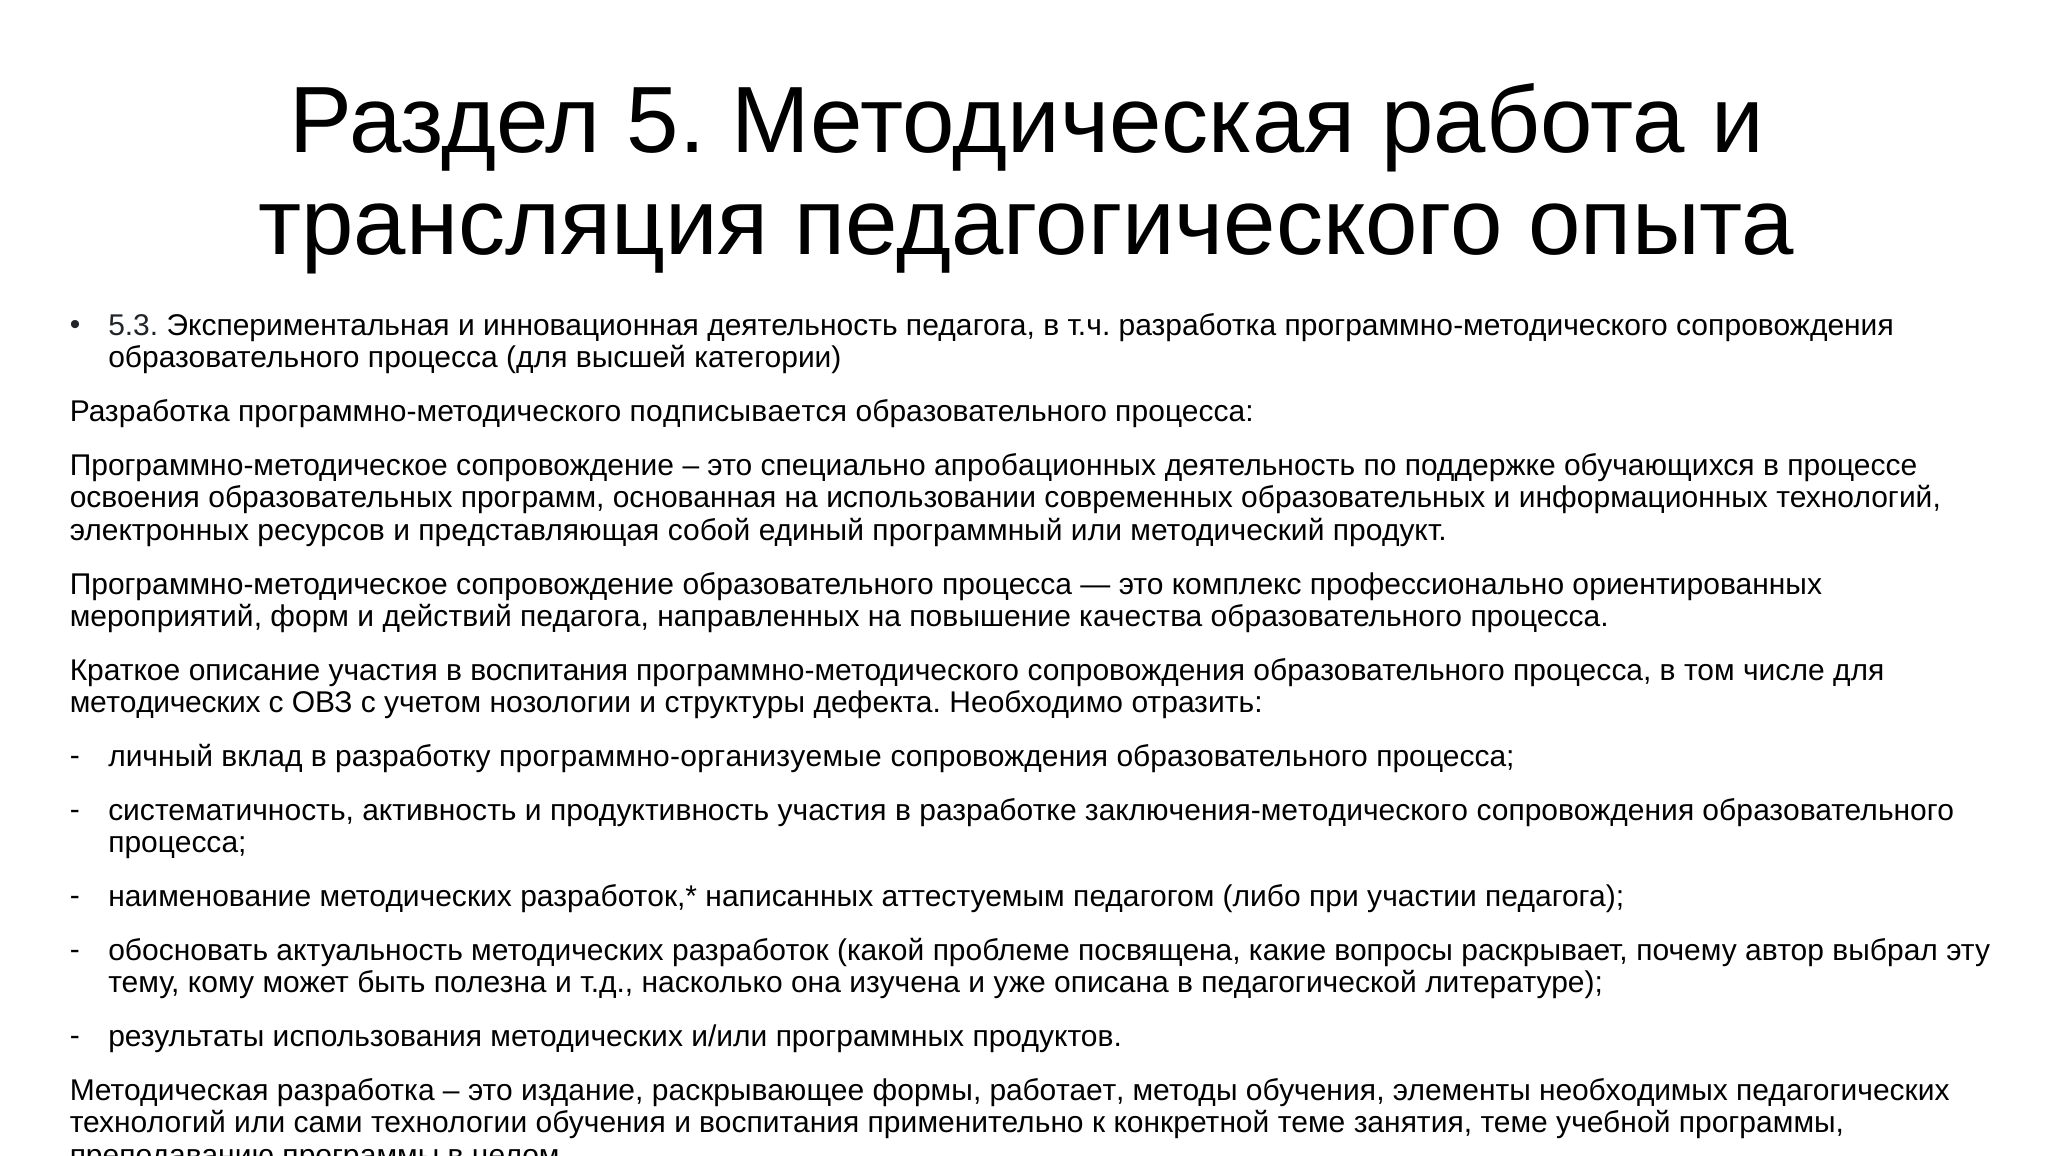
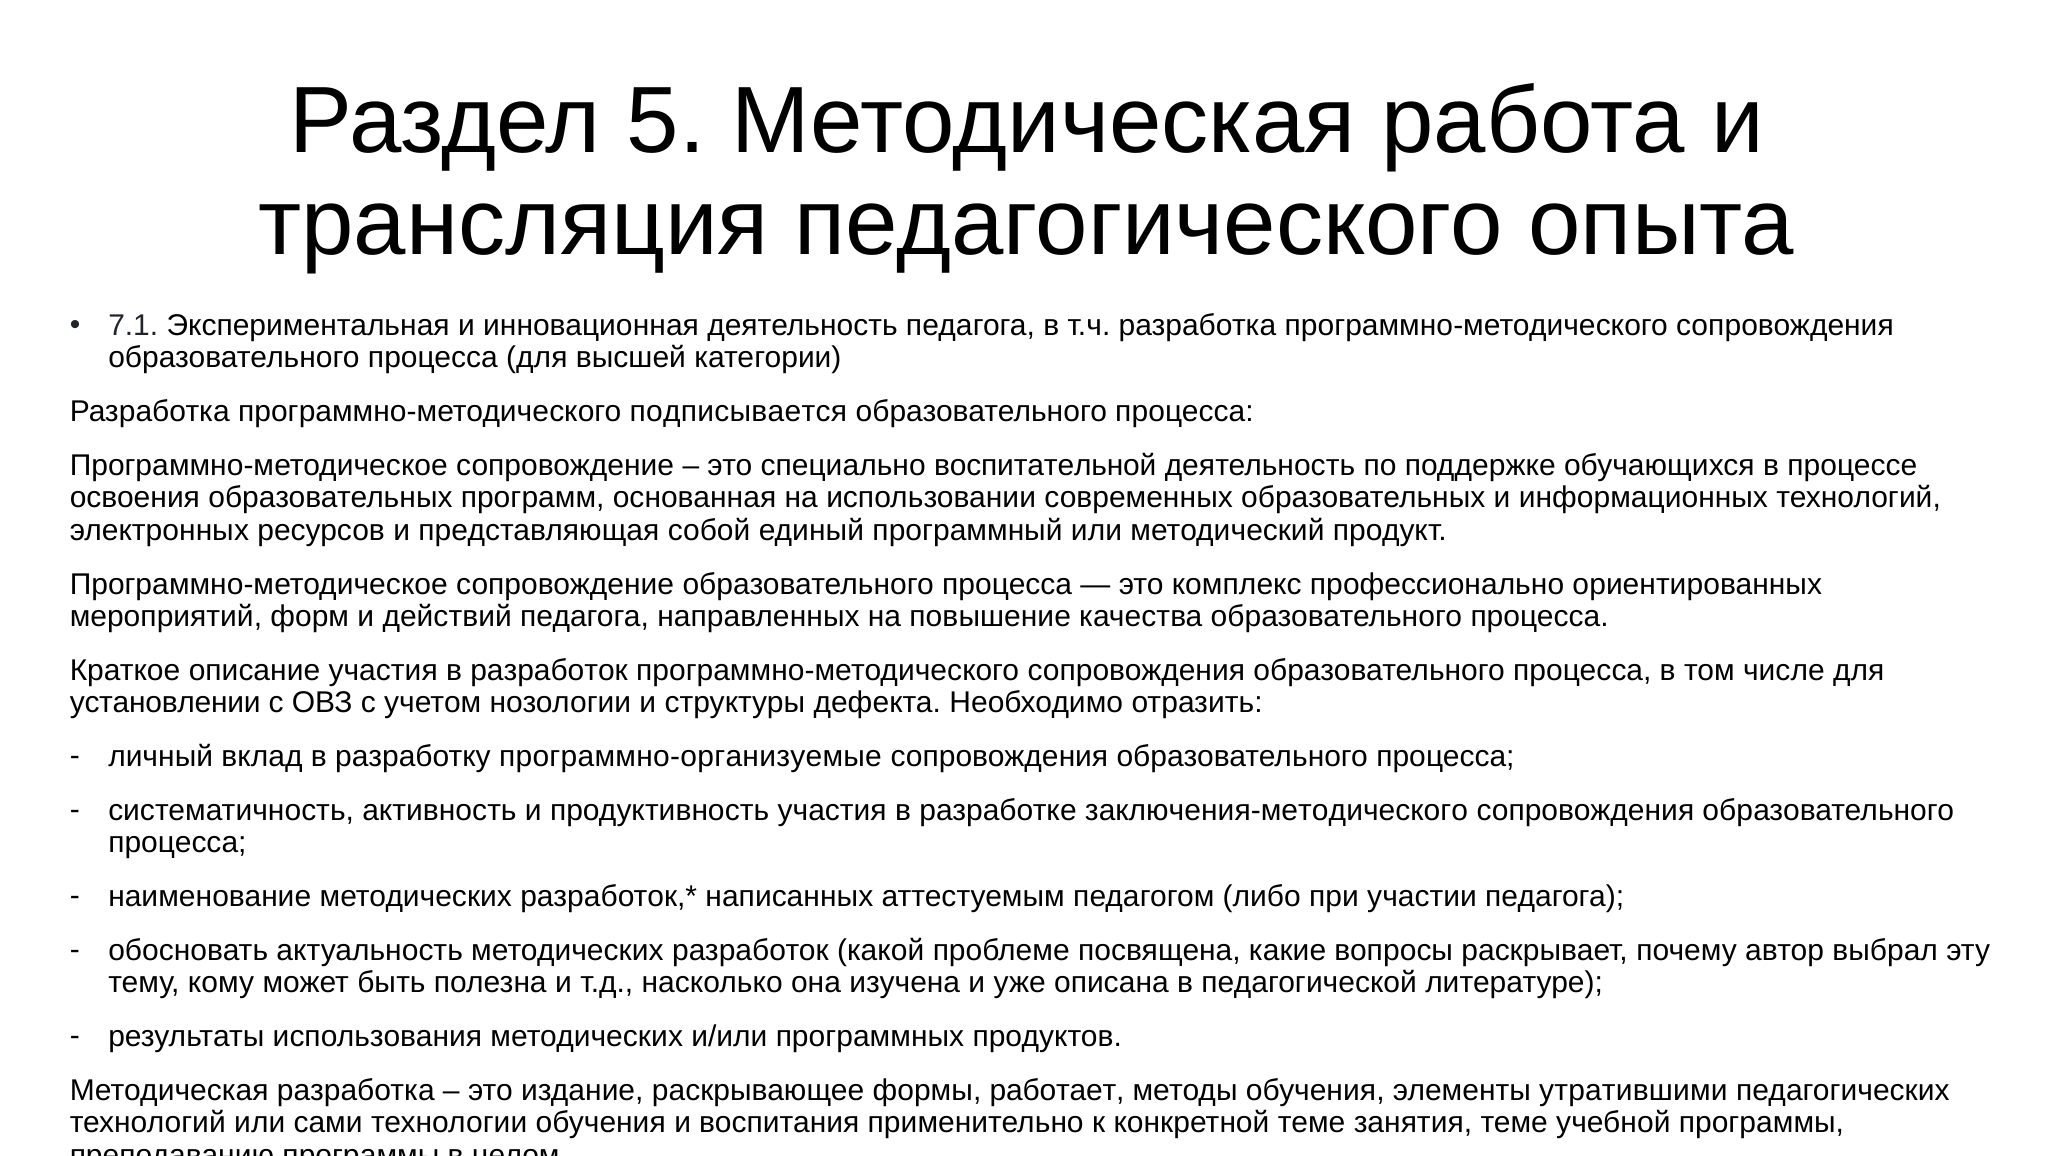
5.3: 5.3 -> 7.1 (133, 325)
апробационных: апробационных -> воспитательной (1045, 466)
в воспитания: воспитания -> разработок (549, 670)
методических: методических -> установлении (165, 703)
необходимых: необходимых -> утратившими (1633, 1091)
